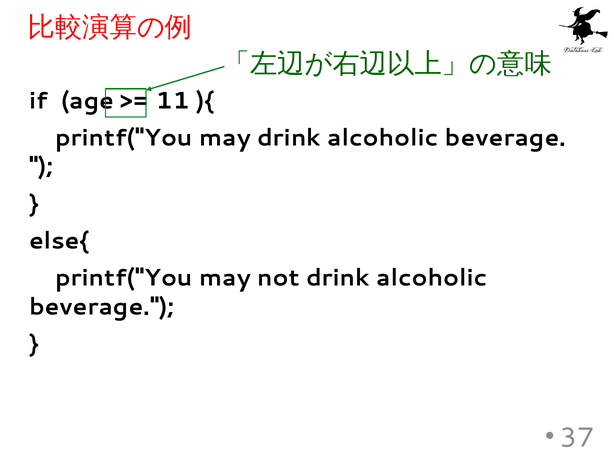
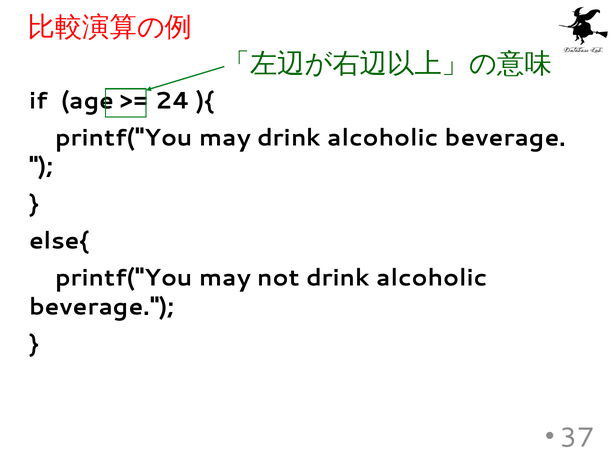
11: 11 -> 24 (173, 101)
